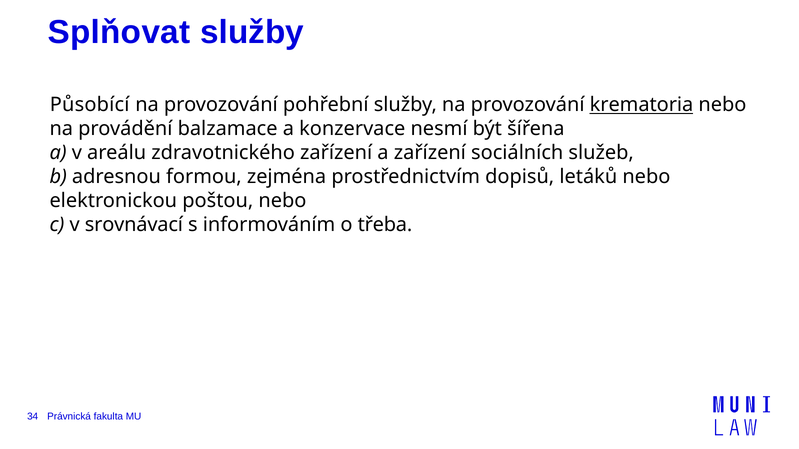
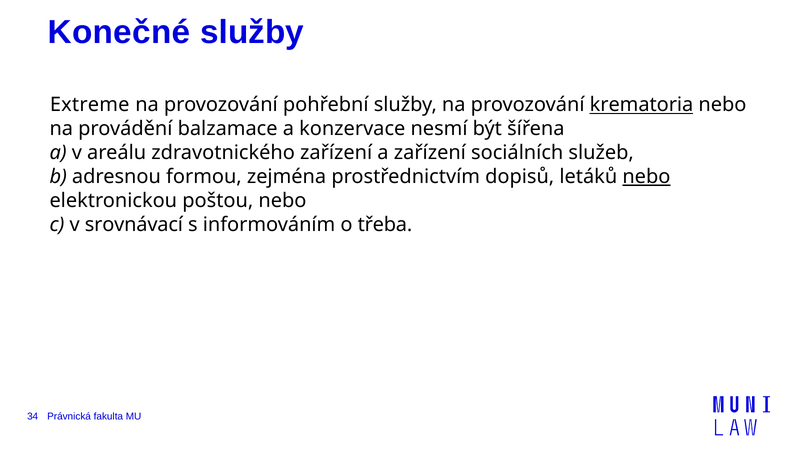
Splňovat: Splňovat -> Konečné (119, 32)
Působící: Působící -> Extreme (90, 105)
nebo underline: none -> present (646, 177)
